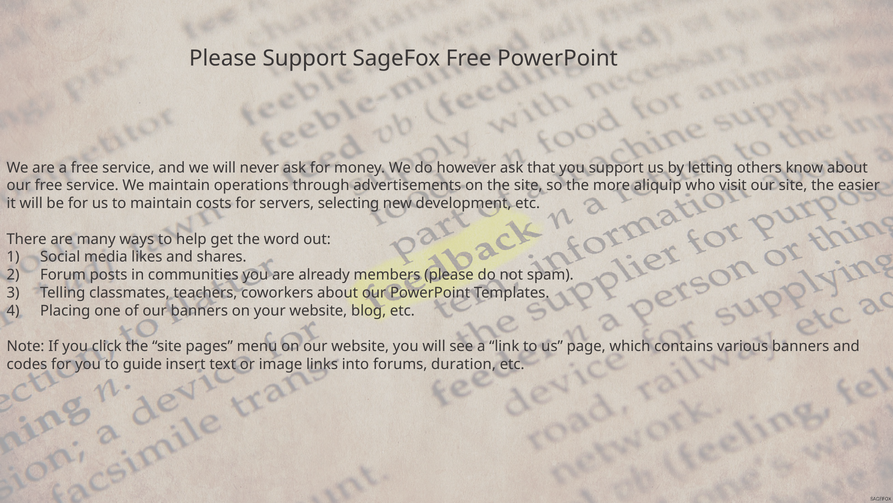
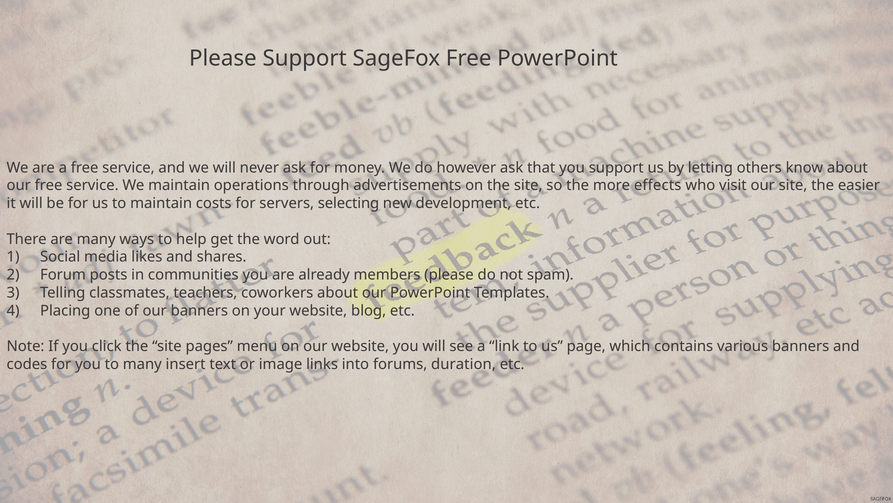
aliquip: aliquip -> effects (658, 185)
to guide: guide -> many (142, 364)
